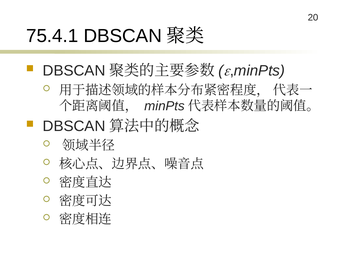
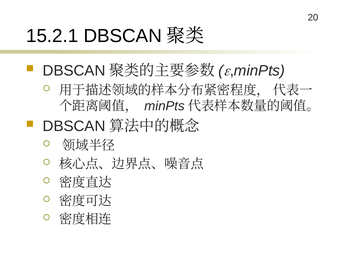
75.4.1: 75.4.1 -> 15.2.1 (52, 36)
